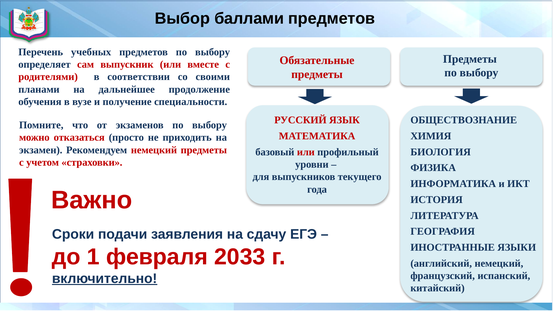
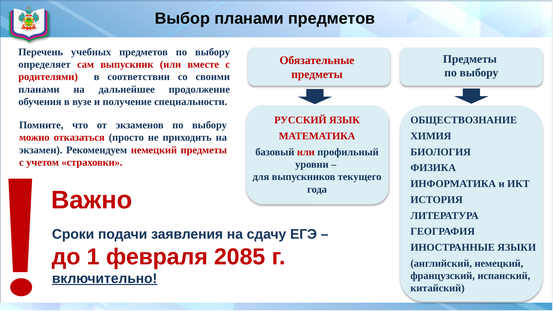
Выбор баллами: баллами -> планами (249, 19)
2033: 2033 -> 2085 (240, 257)
